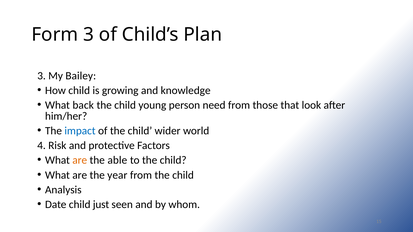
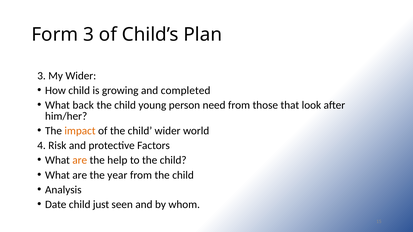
My Bailey: Bailey -> Wider (81, 76)
knowledge: knowledge -> completed (186, 91)
impact colour: blue -> orange (80, 131)
able: able -> help (117, 161)
